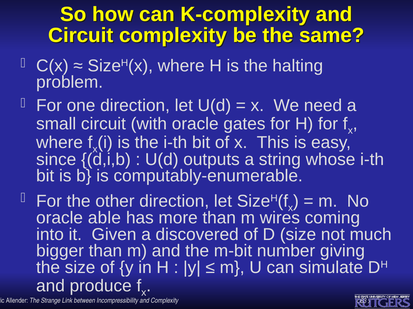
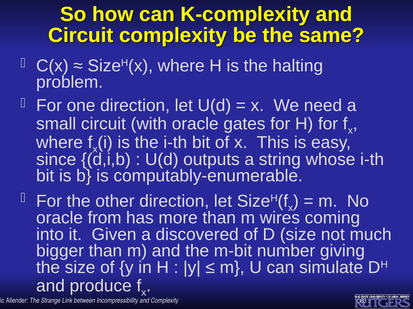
able: able -> from (105, 219)
